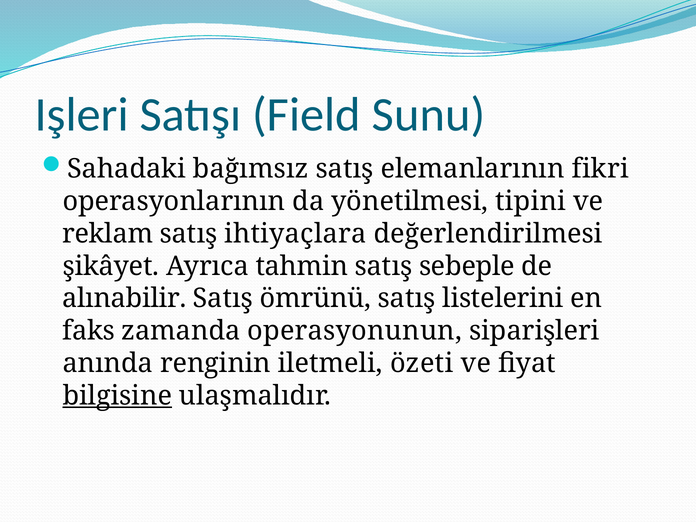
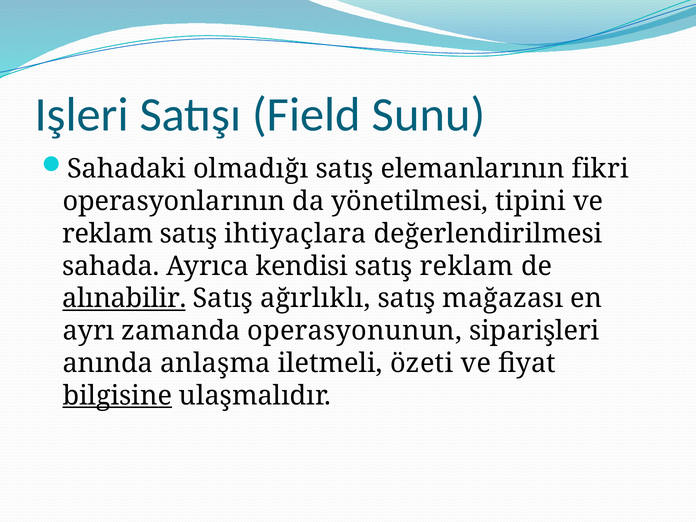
bağımsız: bağımsız -> olmadığı (251, 169)
şikâyet: şikâyet -> sahada (111, 266)
tahmin: tahmin -> kendisi (302, 266)
satış sebeple: sebeple -> reklam (467, 266)
alınabilir underline: none -> present (124, 298)
ömrünü: ömrünü -> ağırlıklı (315, 298)
listelerini: listelerini -> mağazası (503, 298)
faks: faks -> ayrı (88, 331)
renginin: renginin -> anlaşma (215, 363)
